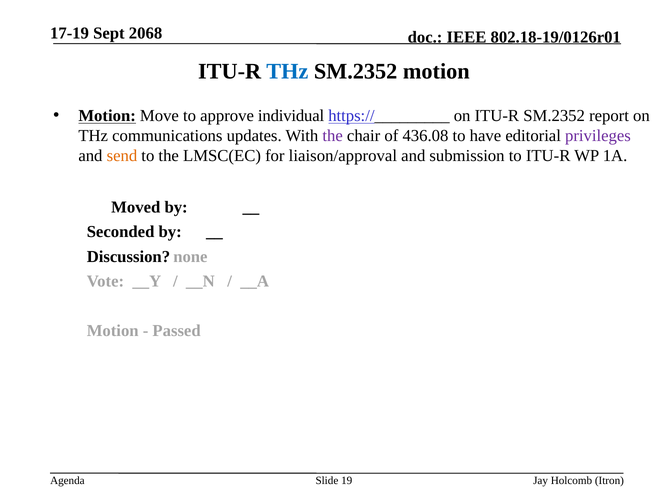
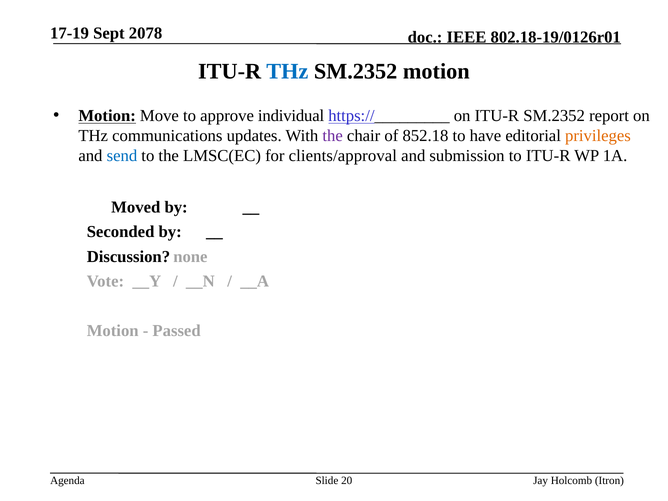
2068: 2068 -> 2078 (146, 33)
436.08: 436.08 -> 852.18 (425, 136)
privileges colour: purple -> orange (598, 136)
send colour: orange -> blue (122, 156)
liaison/approval: liaison/approval -> clients/approval (343, 156)
19: 19 -> 20 (347, 480)
